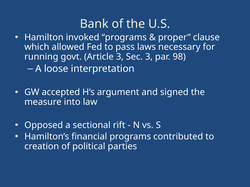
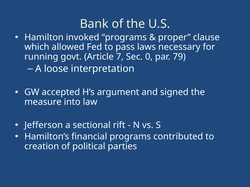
Article 3: 3 -> 7 (120, 57)
Sec 3: 3 -> 0 (149, 57)
98: 98 -> 79 (179, 57)
Opposed: Opposed -> Jefferson (44, 125)
